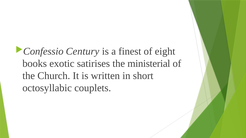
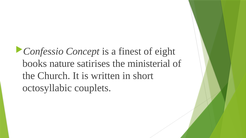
Century: Century -> Concept (83, 51)
exotic: exotic -> nature (62, 64)
